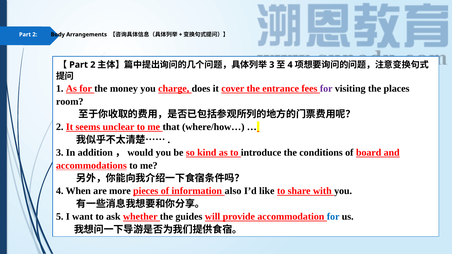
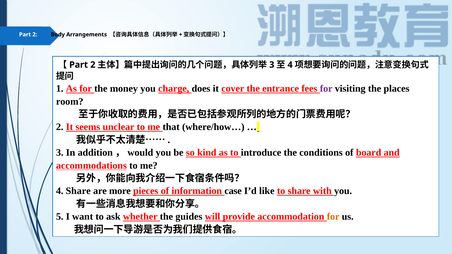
4 When: When -> Share (78, 191)
also: also -> case (233, 191)
for colour: blue -> orange (333, 217)
